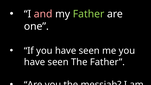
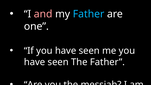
Father colour: light green -> light blue (89, 14)
